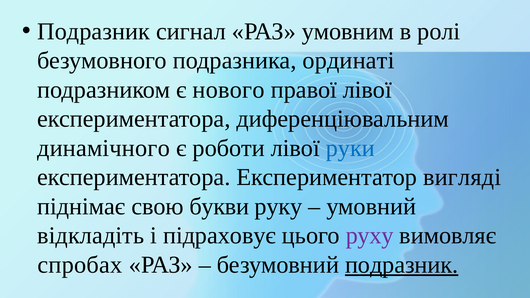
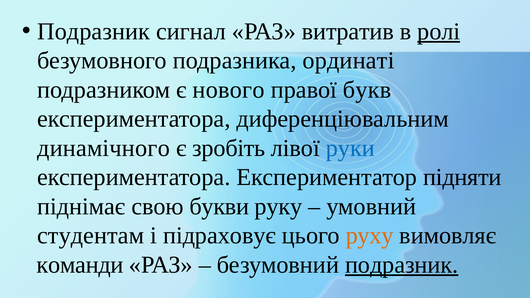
умовним: умовним -> витратив (348, 31)
ролі underline: none -> present (439, 31)
правої лівої: лівої -> букв (367, 90)
роботи: роботи -> зробіть (229, 148)
вигляді: вигляді -> підняти (462, 177)
відкладіть: відкладіть -> студентам (91, 236)
руху colour: purple -> orange (370, 236)
спробах: спробах -> команди (80, 265)
